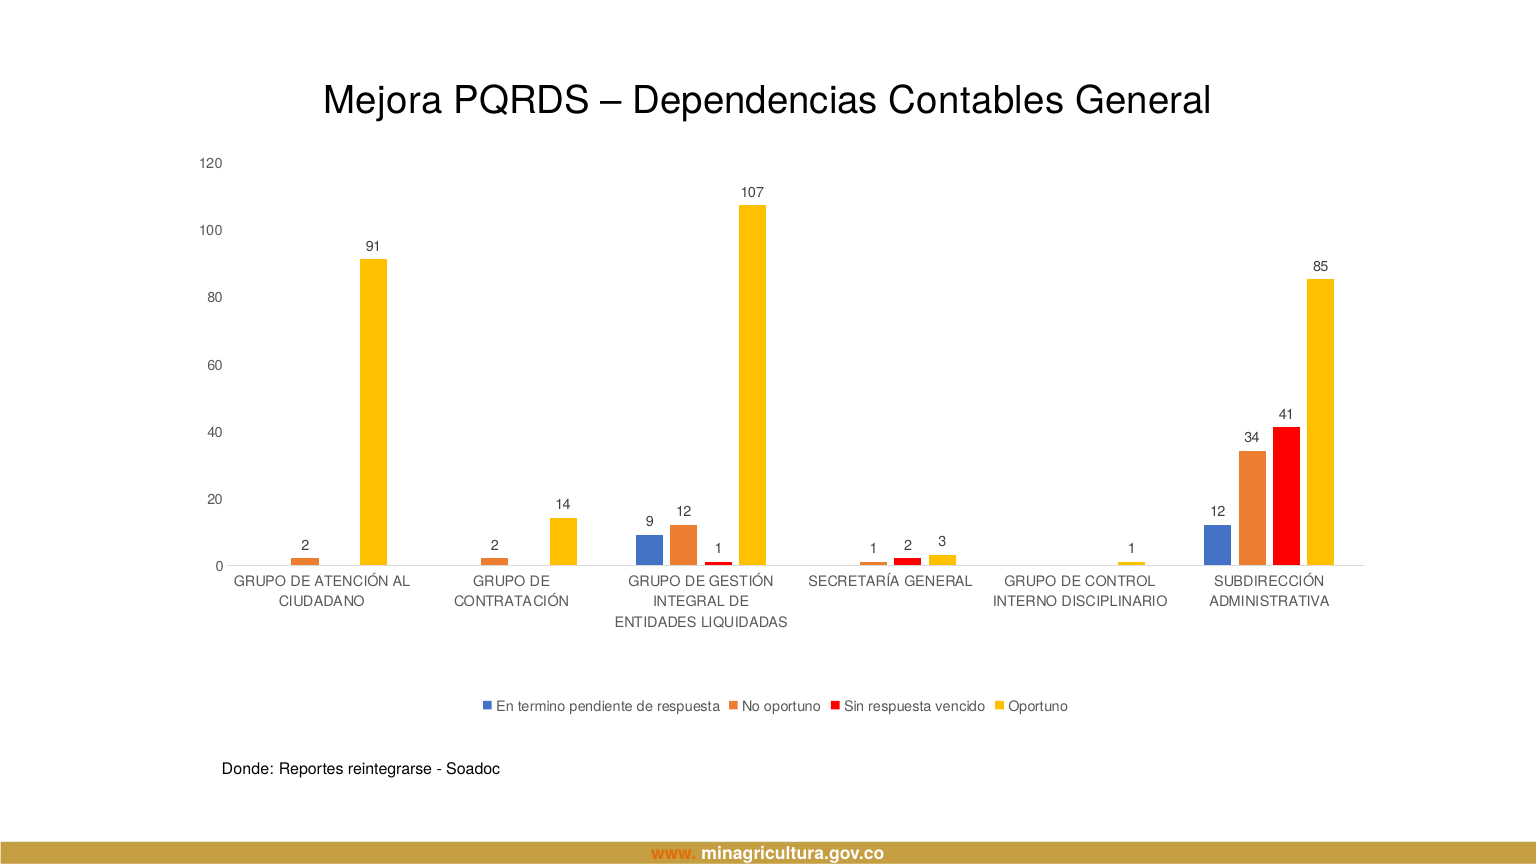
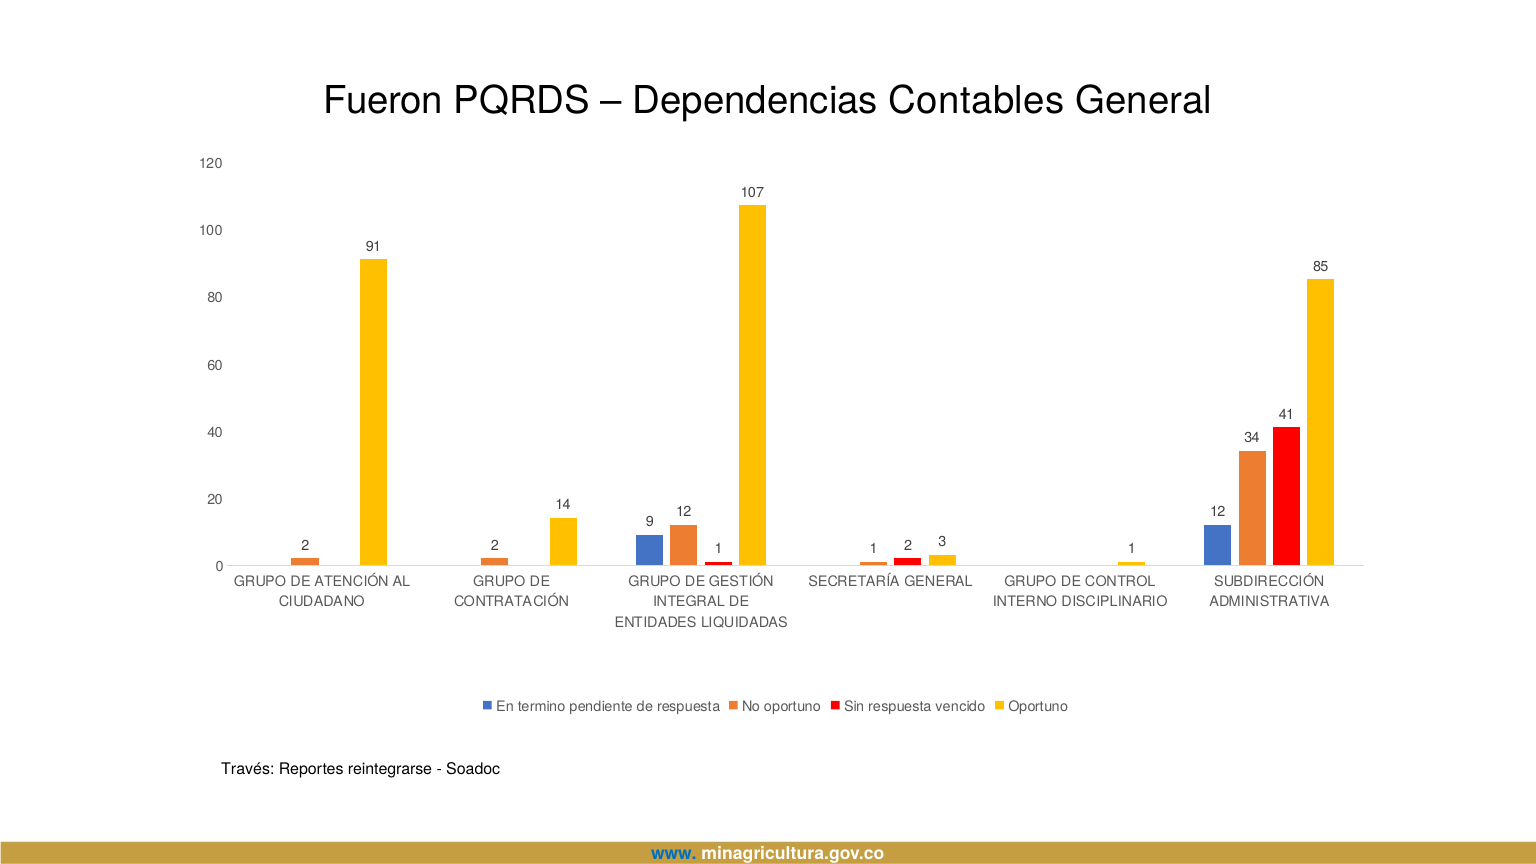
Mejora: Mejora -> Fueron (383, 101)
Donde: Donde -> Través (248, 769)
www colour: orange -> blue (674, 854)
